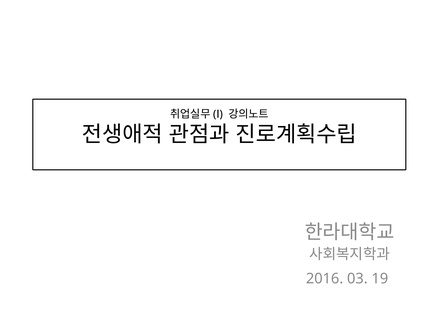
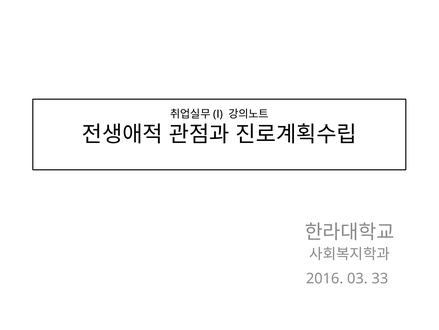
19: 19 -> 33 (380, 278)
